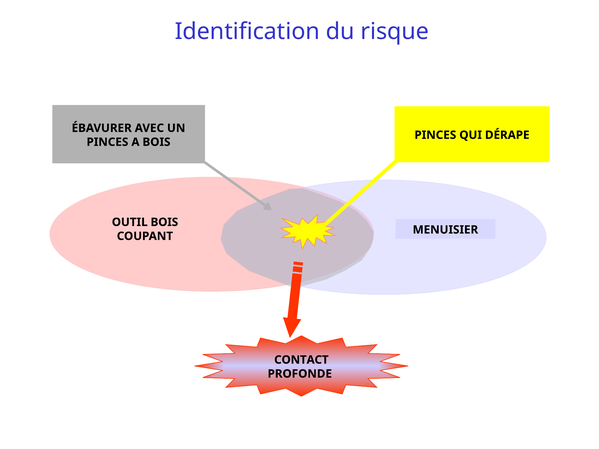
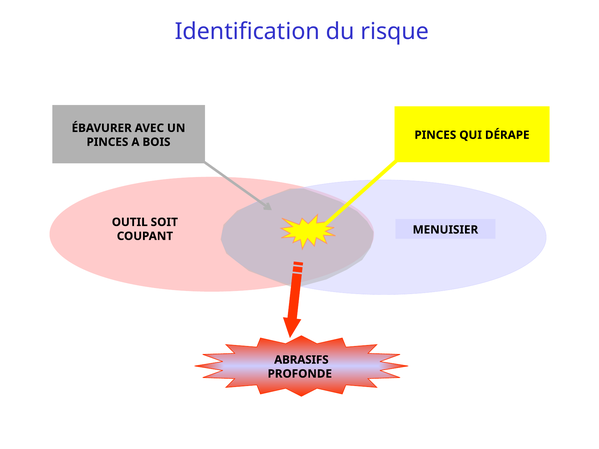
OUTIL BOIS: BOIS -> SOIT (164, 222)
CONTACT: CONTACT -> ABRASIFS (301, 360)
